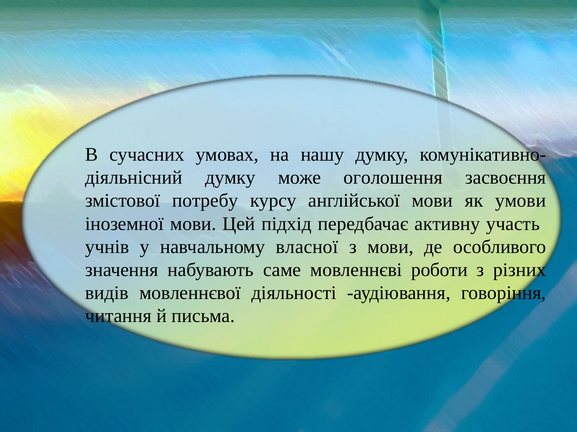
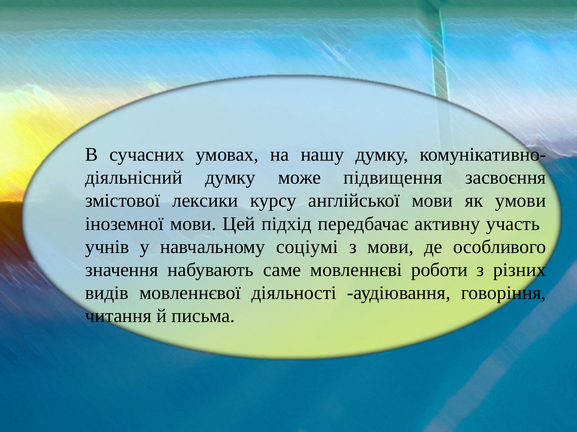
оголошення: оголошення -> підвищення (393, 178)
потребу: потребу -> лексики (205, 201)
власної: власної -> соціумі (307, 247)
